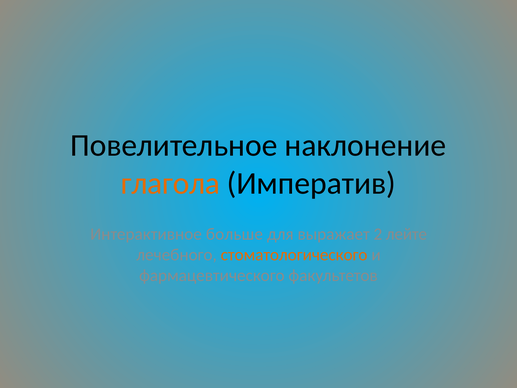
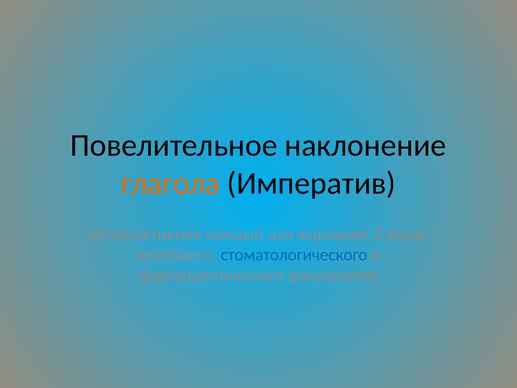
больше: больше -> каждый (235, 234)
лейте: лейте -> форм (406, 234)
стоматологического colour: orange -> blue (294, 255)
